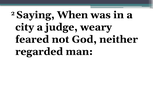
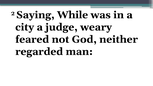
When: When -> While (73, 15)
